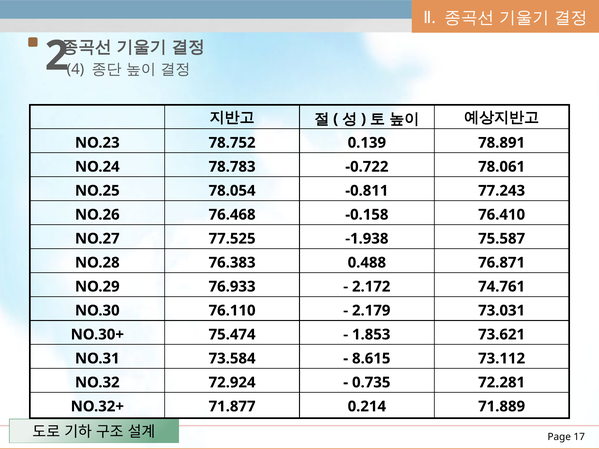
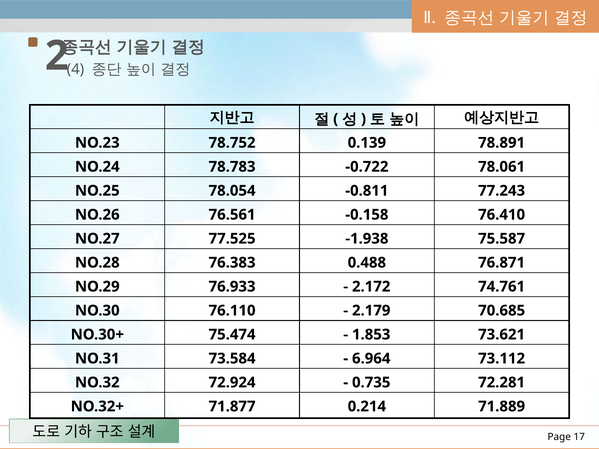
76.468: 76.468 -> 76.561 (232, 215)
73.031: 73.031 -> 70.685 (502, 311)
8.615: 8.615 -> 6.964 (371, 359)
